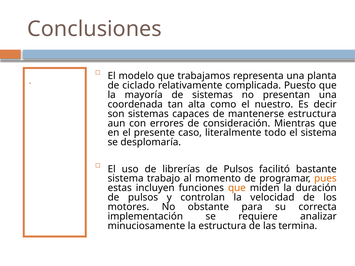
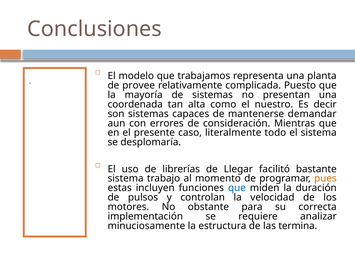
ciclado: ciclado -> provee (139, 85)
mantenerse estructura: estructura -> demandar (312, 114)
librerías de Pulsos: Pulsos -> Llegar (238, 169)
que colour: orange -> blue (237, 188)
